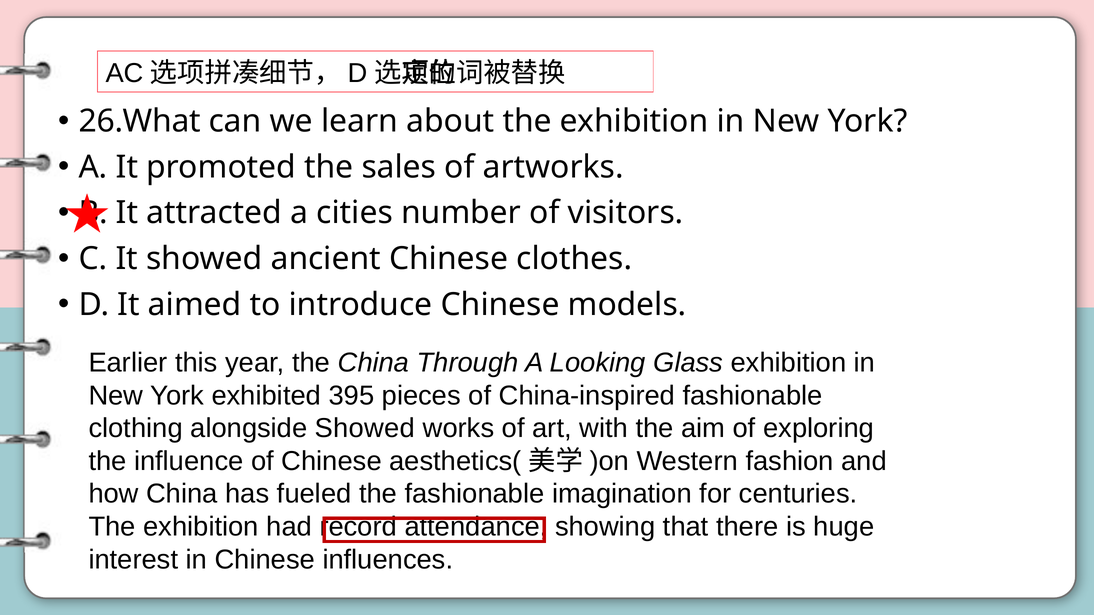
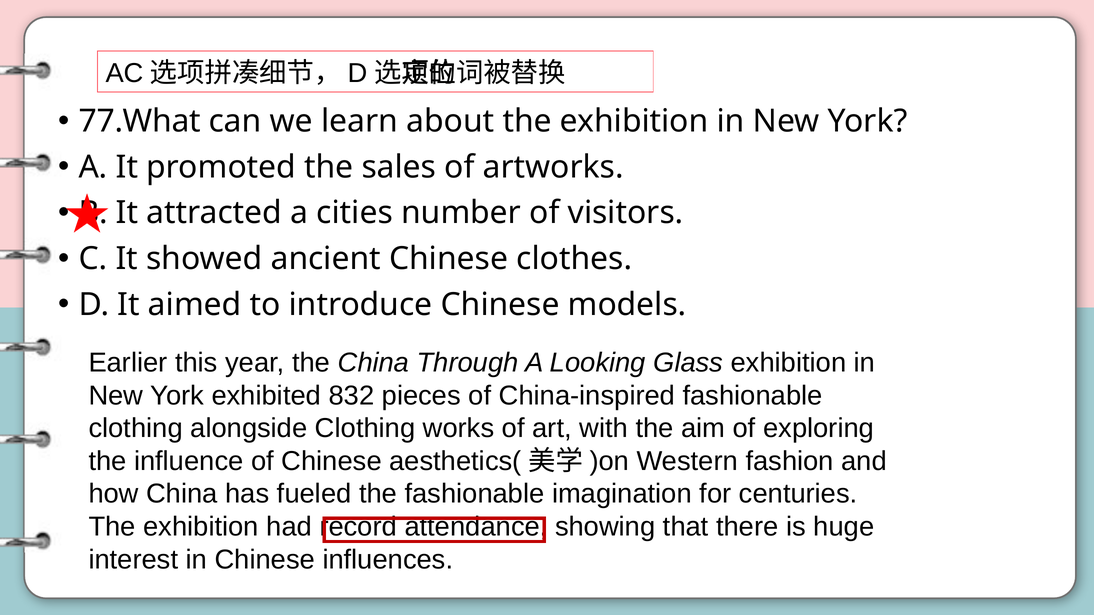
26.What: 26.What -> 77.What (140, 121)
395: 395 -> 832 (351, 396)
alongside Showed: Showed -> Clothing (365, 429)
